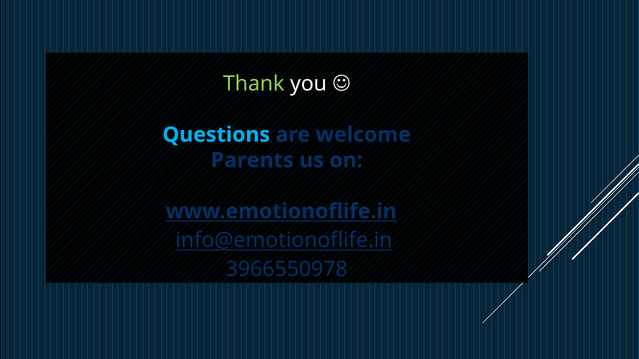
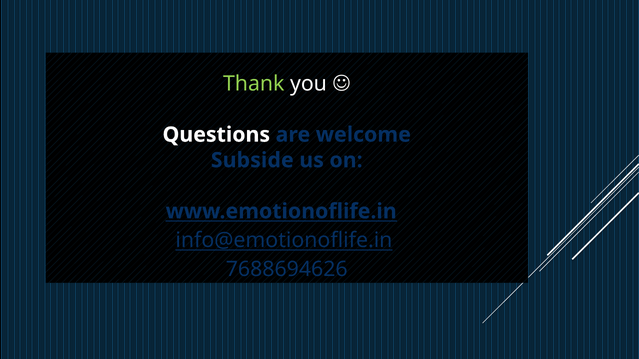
Questions colour: light blue -> white (216, 135)
Parents: Parents -> Subside (252, 160)
3966550978: 3966550978 -> 7688694626 (287, 270)
